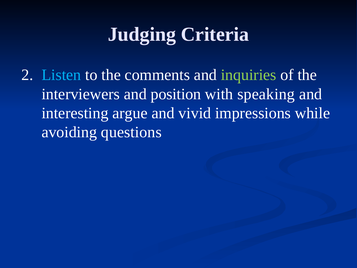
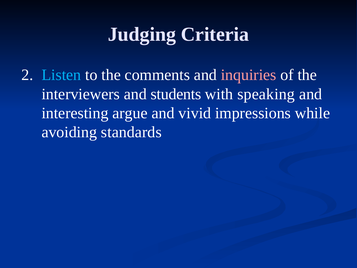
inquiries colour: light green -> pink (249, 75)
position: position -> students (176, 94)
questions: questions -> standards (131, 132)
